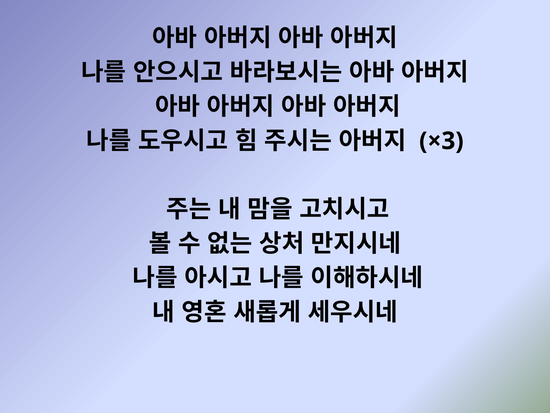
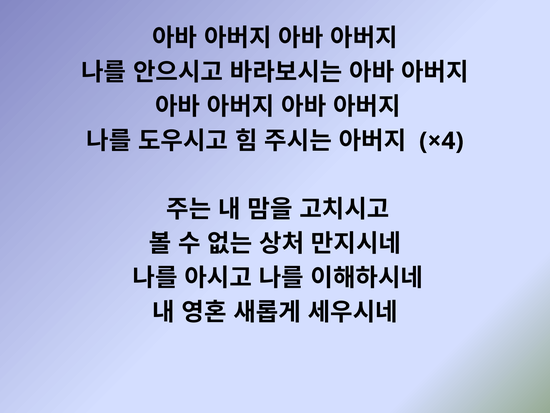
×3: ×3 -> ×4 (441, 141)
